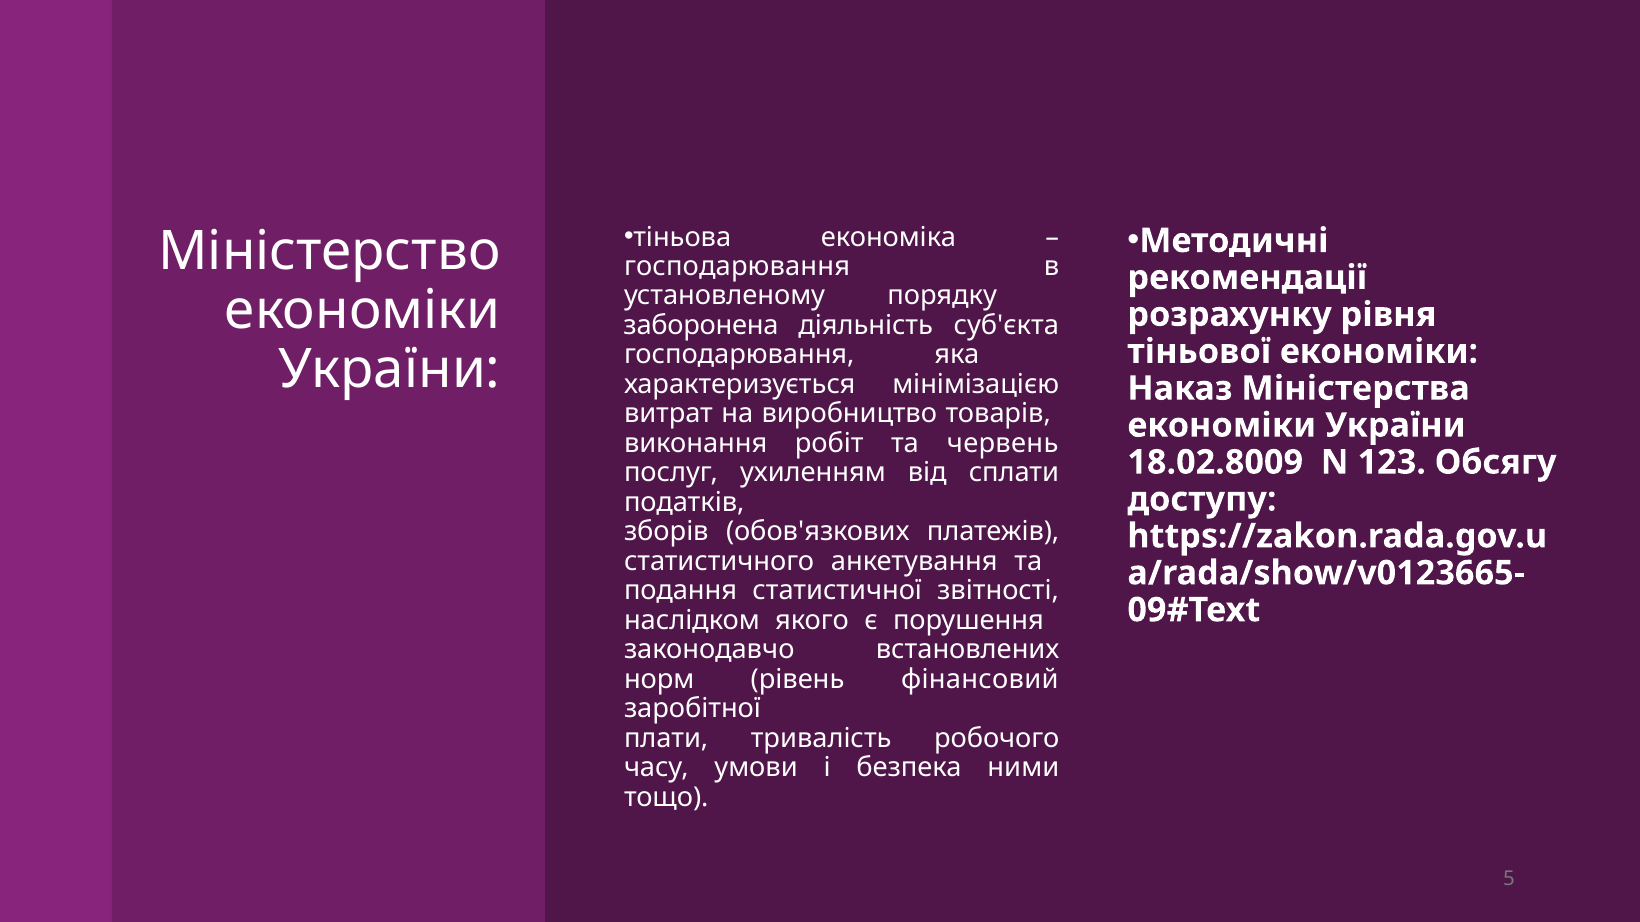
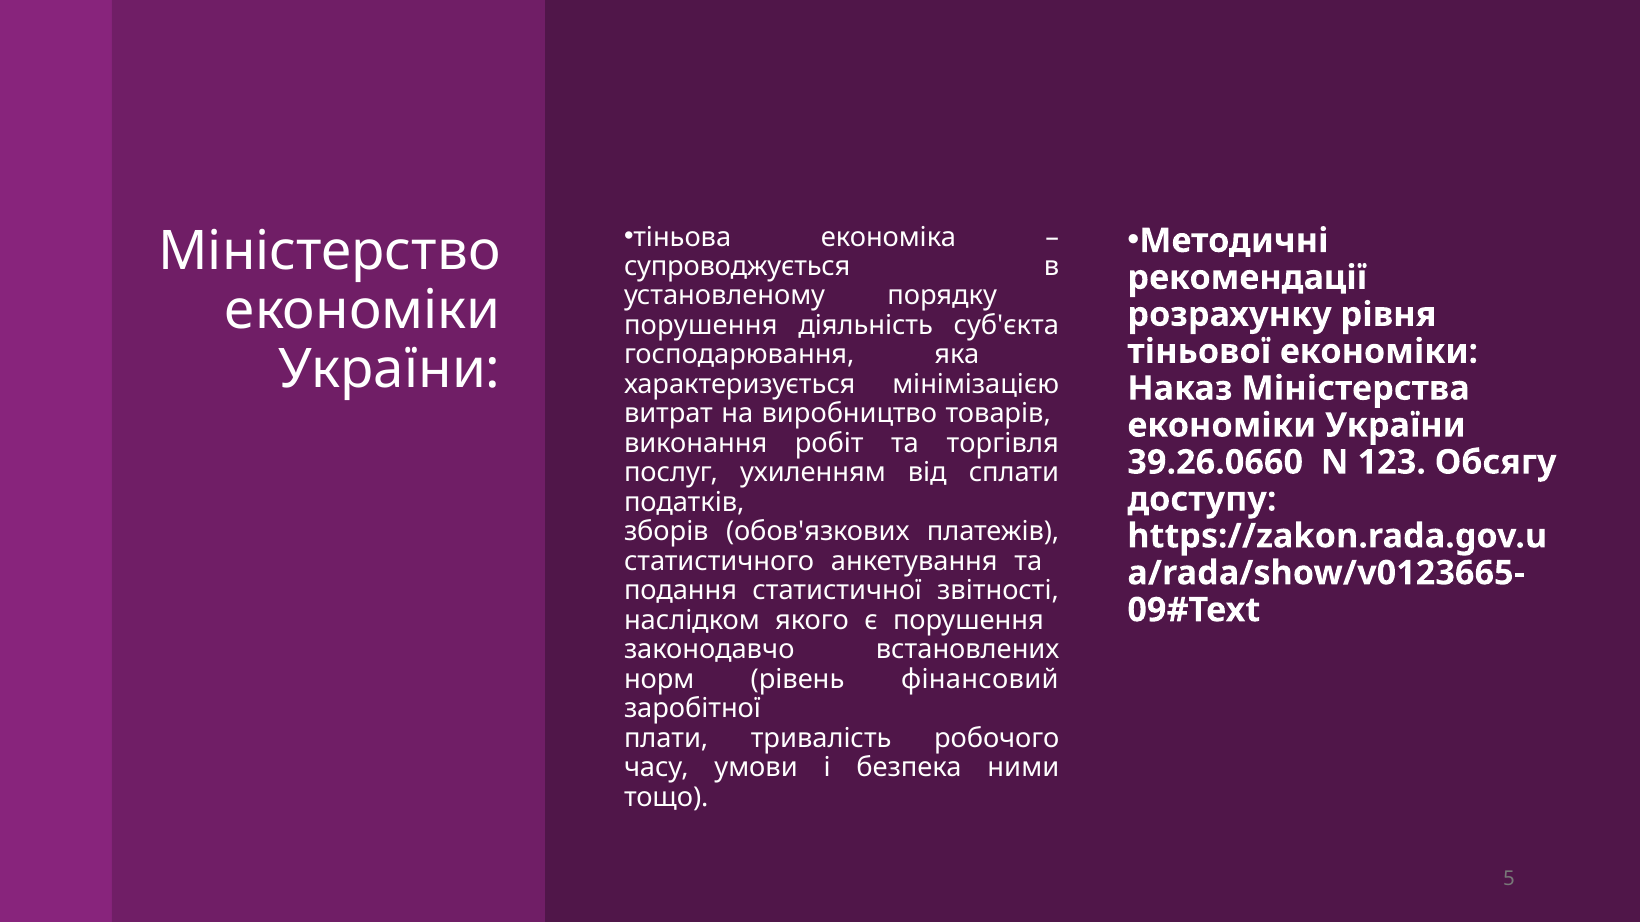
господарювання: господарювання -> супроводжується (737, 267)
заборонена: заборонена -> порушення (701, 326)
червень: червень -> торгівля (1003, 444)
18.02.8009: 18.02.8009 -> 39.26.0660 (1215, 463)
